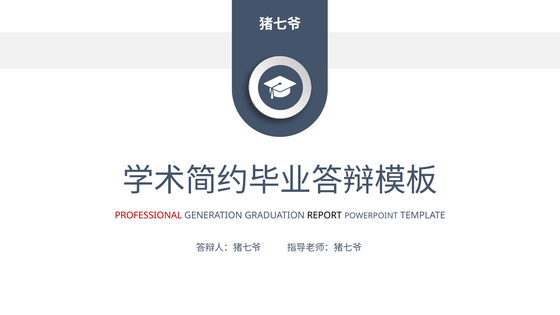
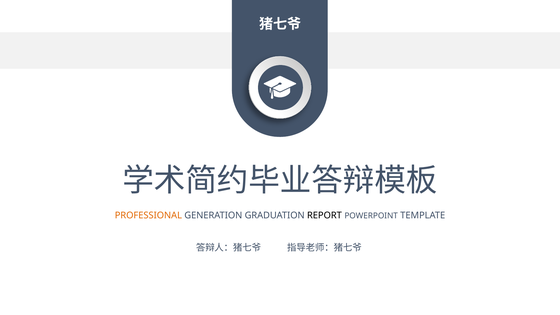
PROFESSIONAL colour: red -> orange (148, 215)
